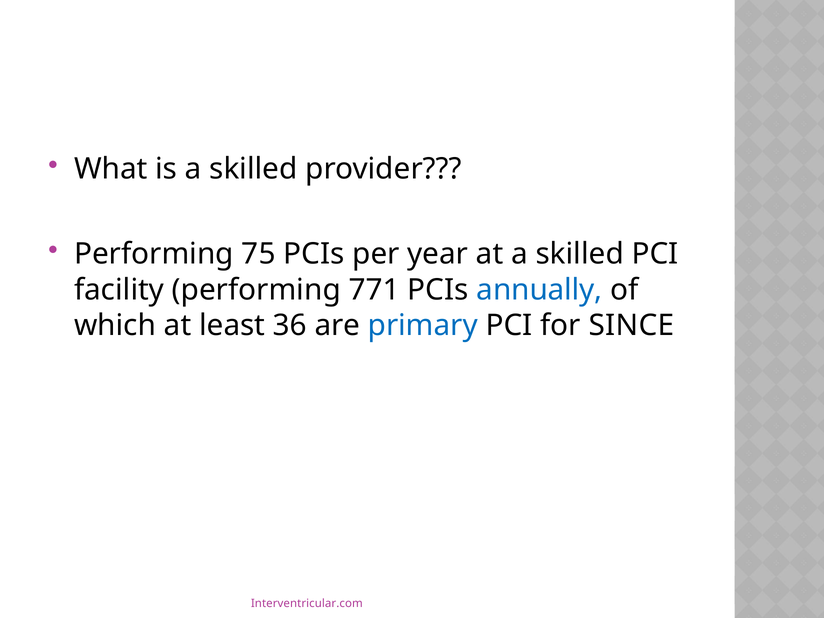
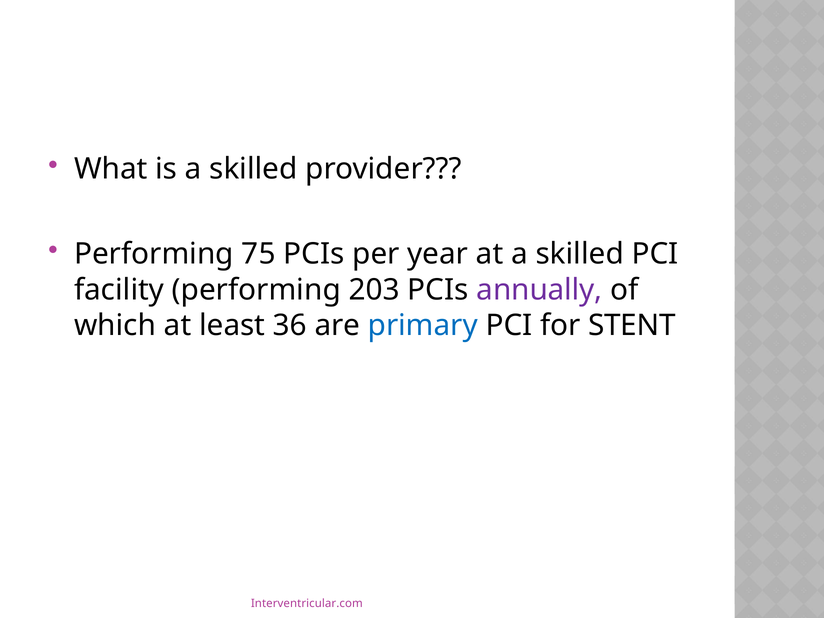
771: 771 -> 203 (374, 290)
annually colour: blue -> purple (539, 290)
SINCE: SINCE -> STENT (632, 326)
